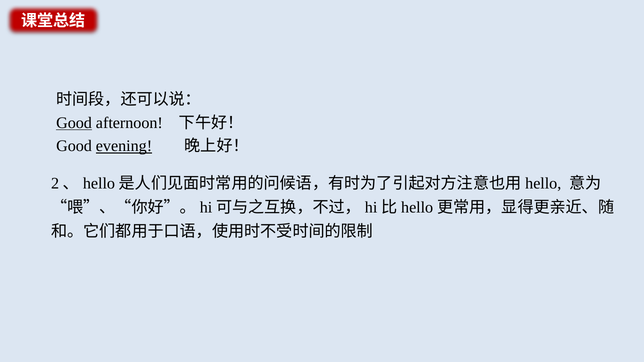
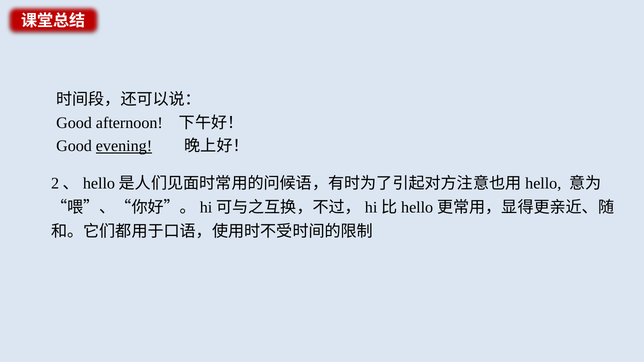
Good underline: present -> none (74, 123)
